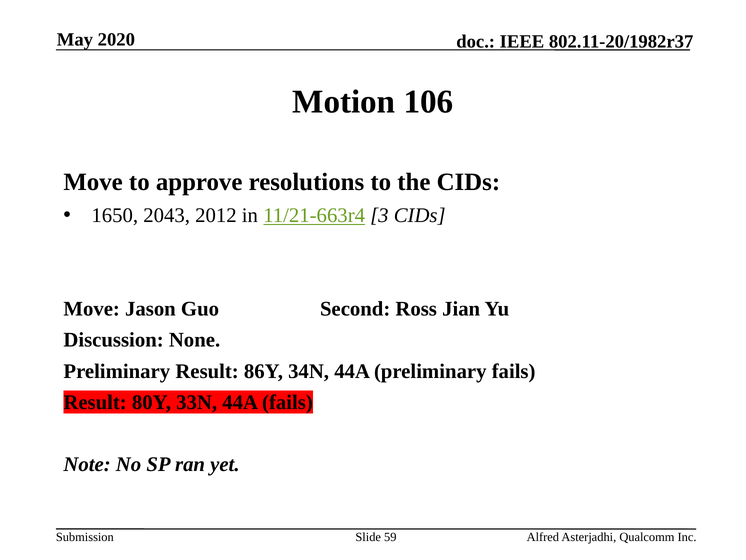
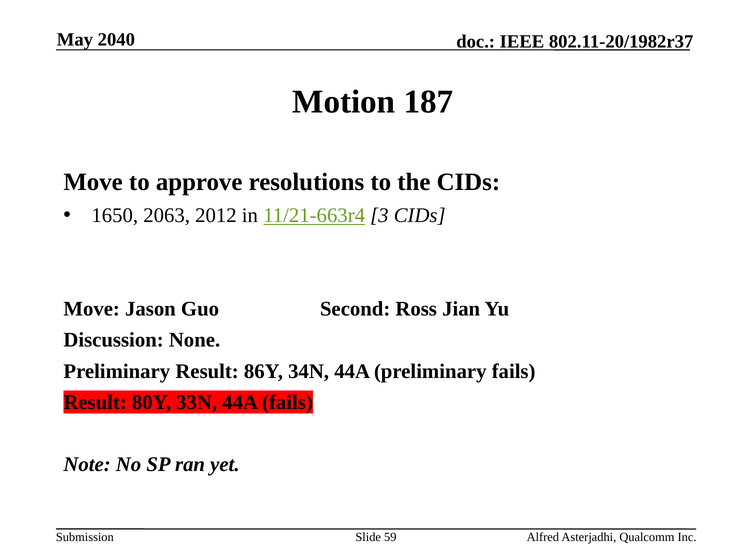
2020: 2020 -> 2040 (116, 40)
106: 106 -> 187 (429, 102)
2043: 2043 -> 2063 (167, 215)
